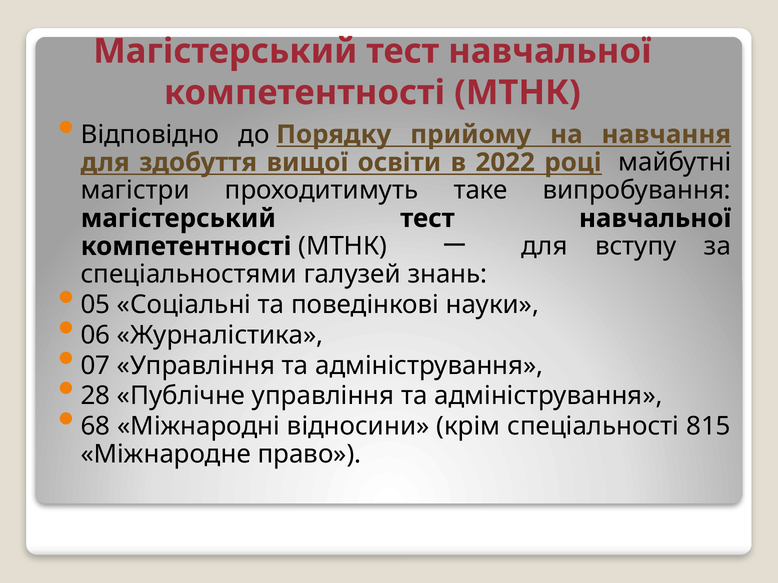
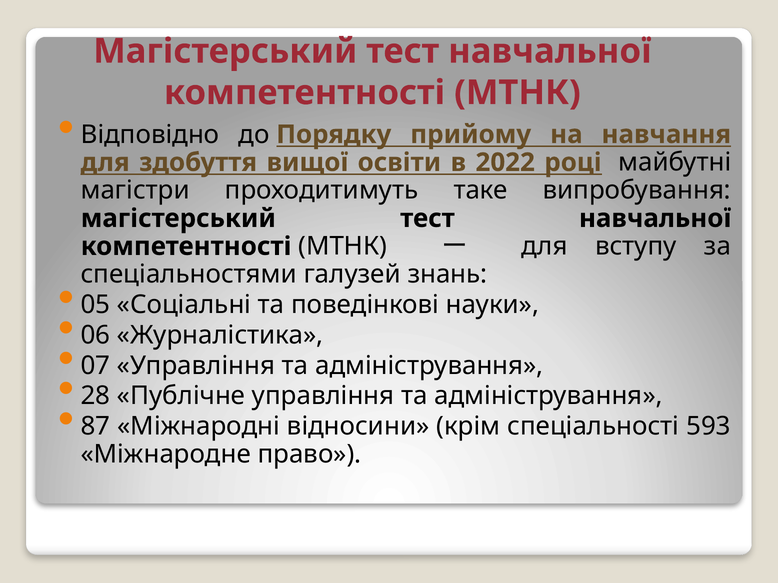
68: 68 -> 87 (96, 427)
815: 815 -> 593 (708, 427)
